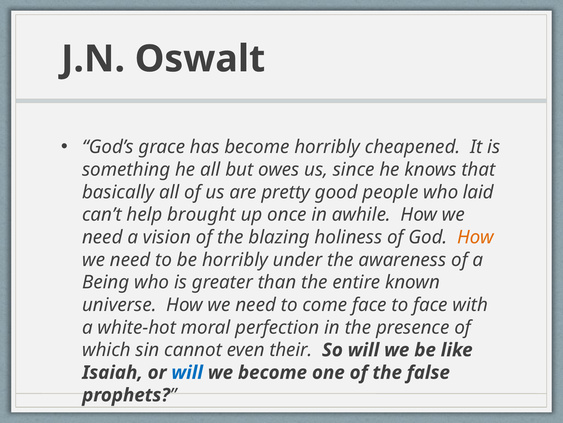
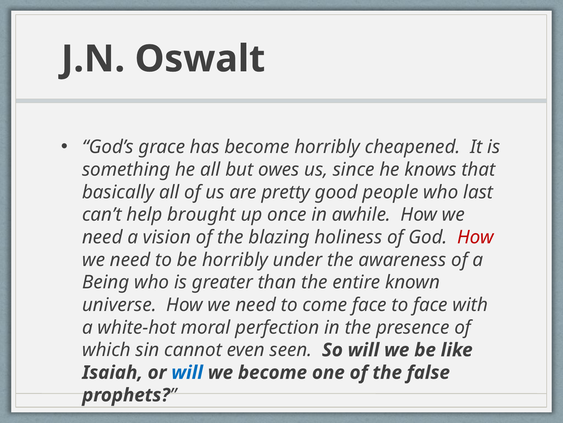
laid: laid -> last (478, 192)
How colour: orange -> red (475, 237)
their: their -> seen (291, 349)
